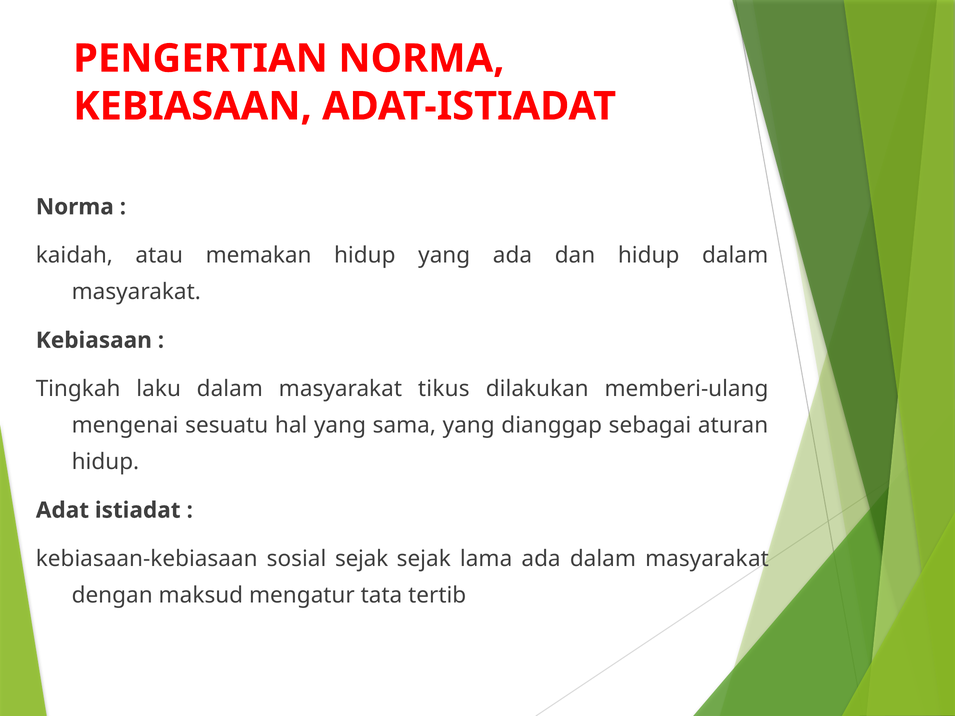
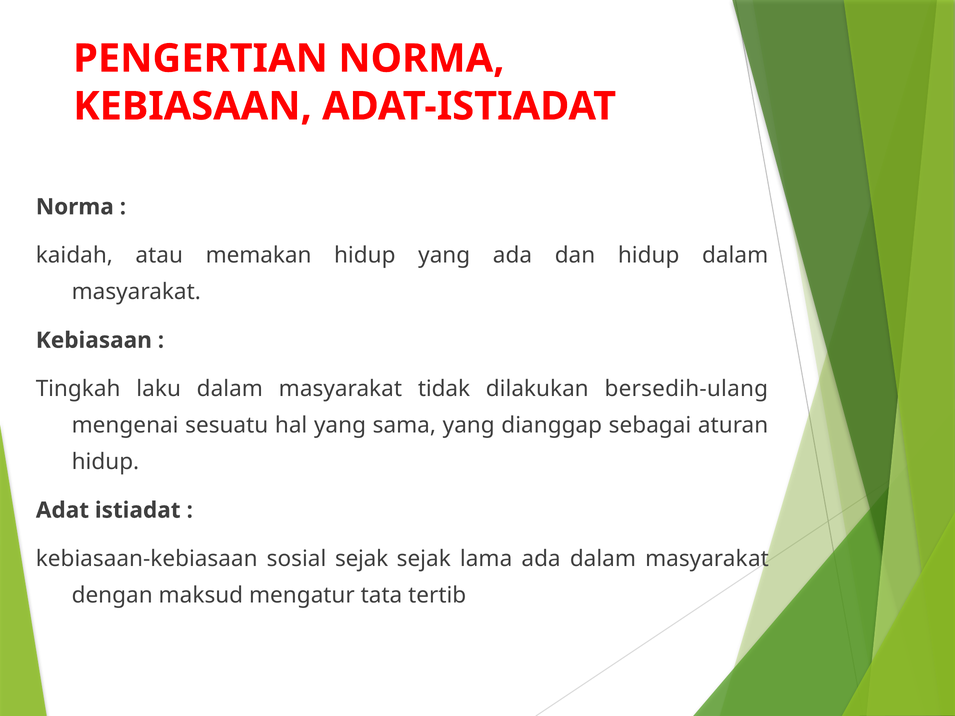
tikus: tikus -> tidak (444, 389)
memberi-ulang: memberi-ulang -> bersedih-ulang (686, 389)
